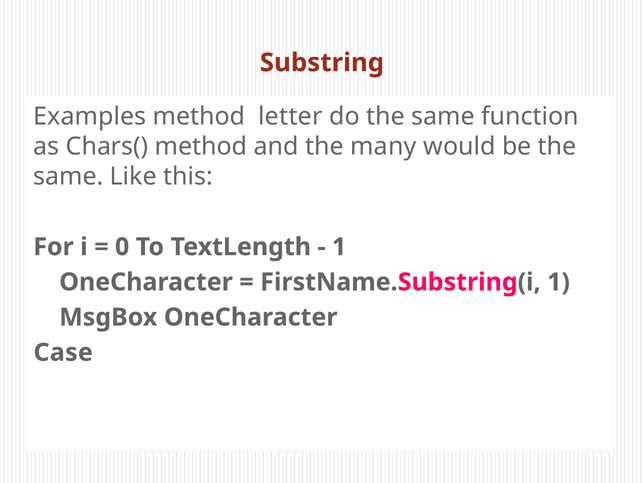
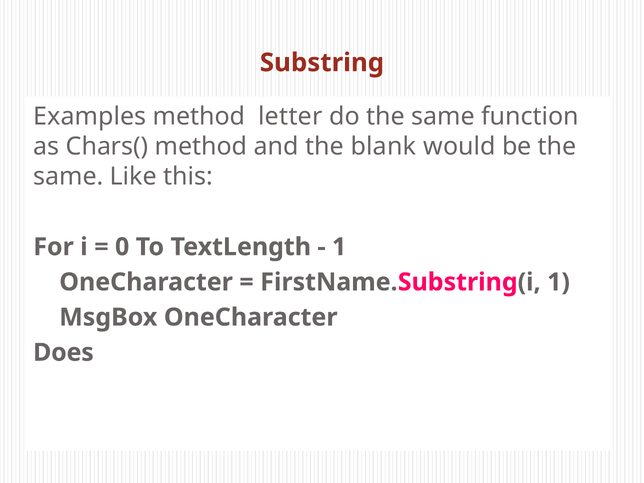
many: many -> blank (383, 147)
Case: Case -> Does (63, 353)
